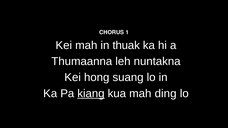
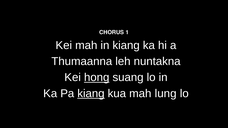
in thuak: thuak -> kiang (126, 45)
hong underline: none -> present (97, 78)
ding: ding -> lung (166, 94)
